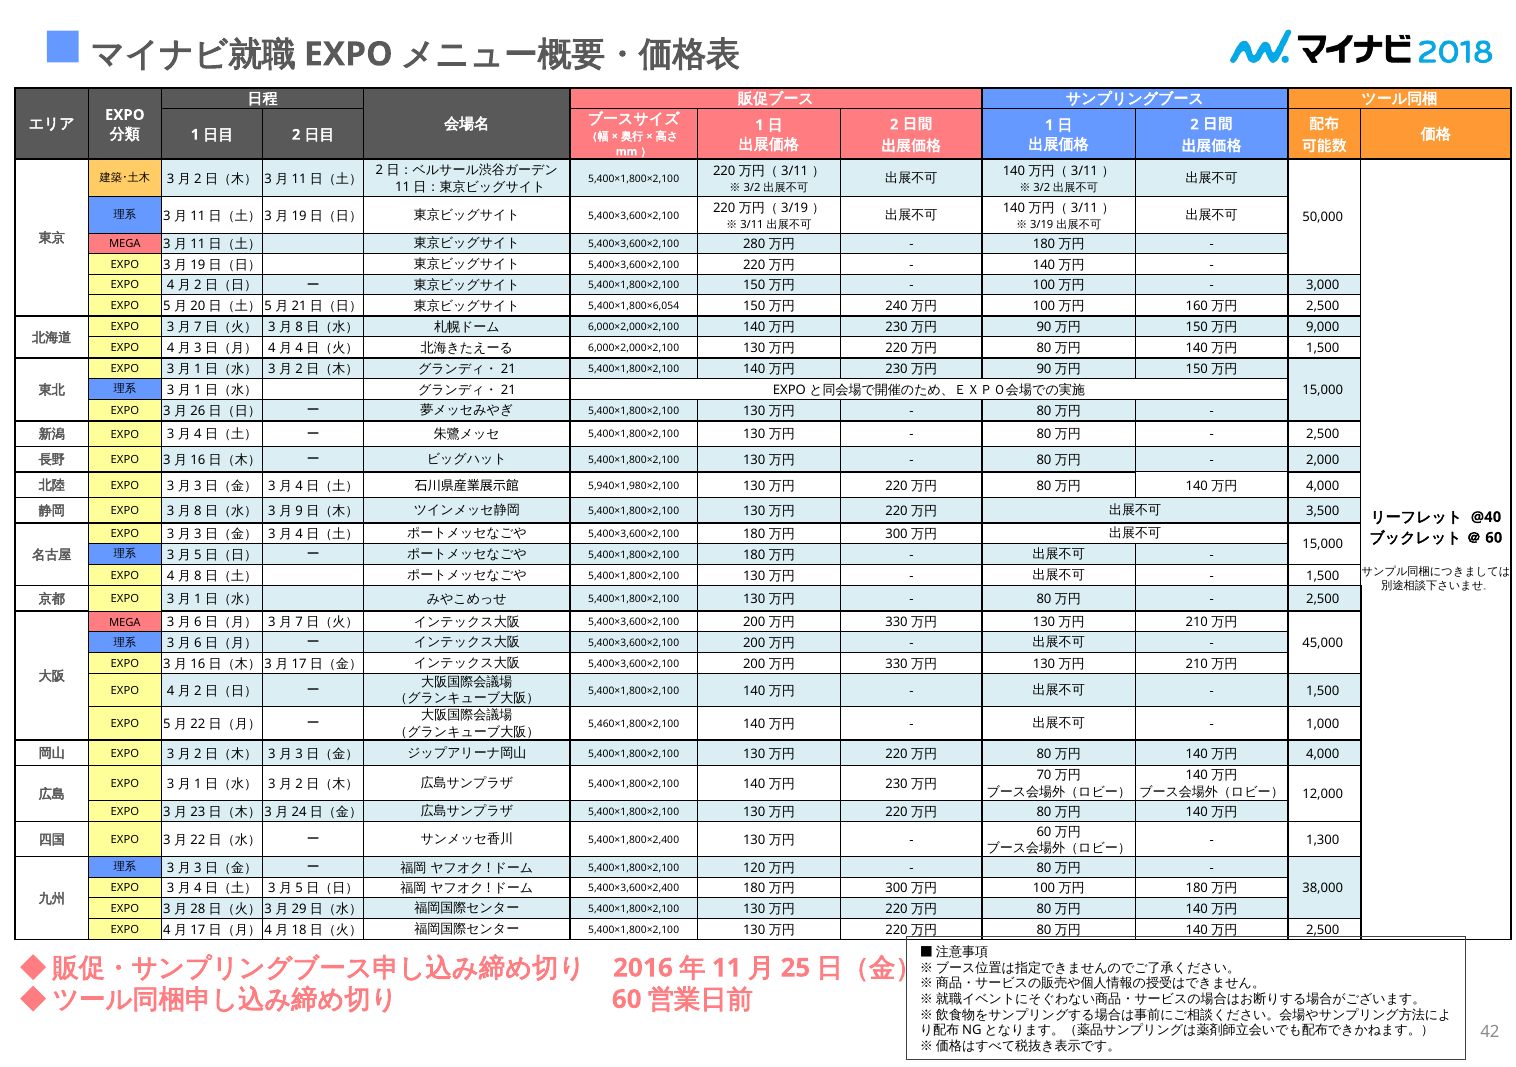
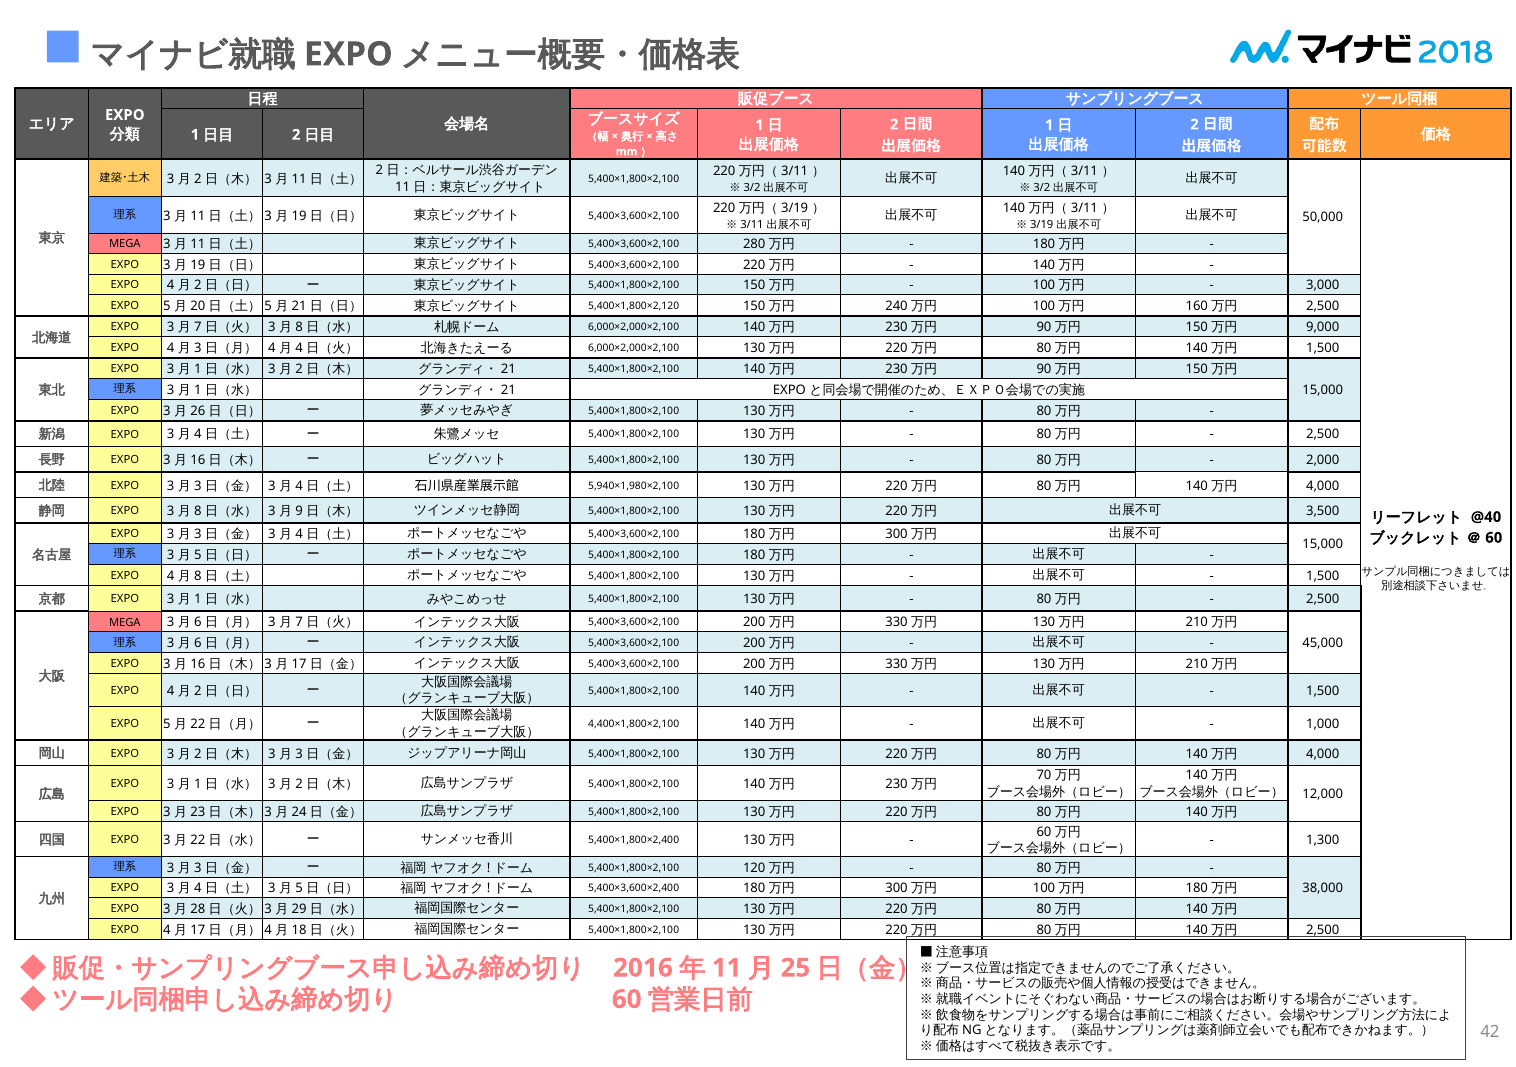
5,400×1,800×6,054: 5,400×1,800×6,054 -> 5,400×1,800×2,120 (634, 306)
5,460×1,800×2,100: 5,460×1,800×2,100 -> 4,400×1,800×2,100 (634, 724)
